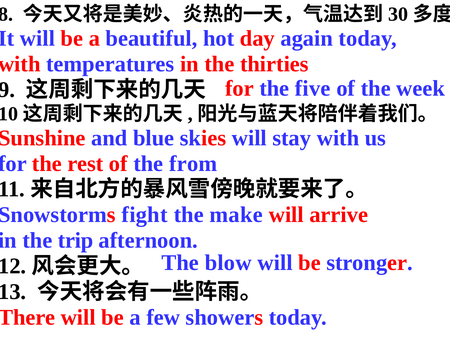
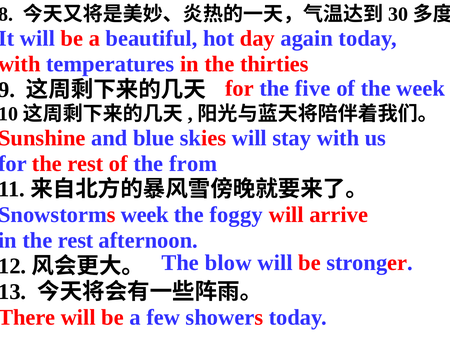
fight: fight -> week (145, 215)
make: make -> foggy (236, 215)
trip: trip -> rest (76, 241)
